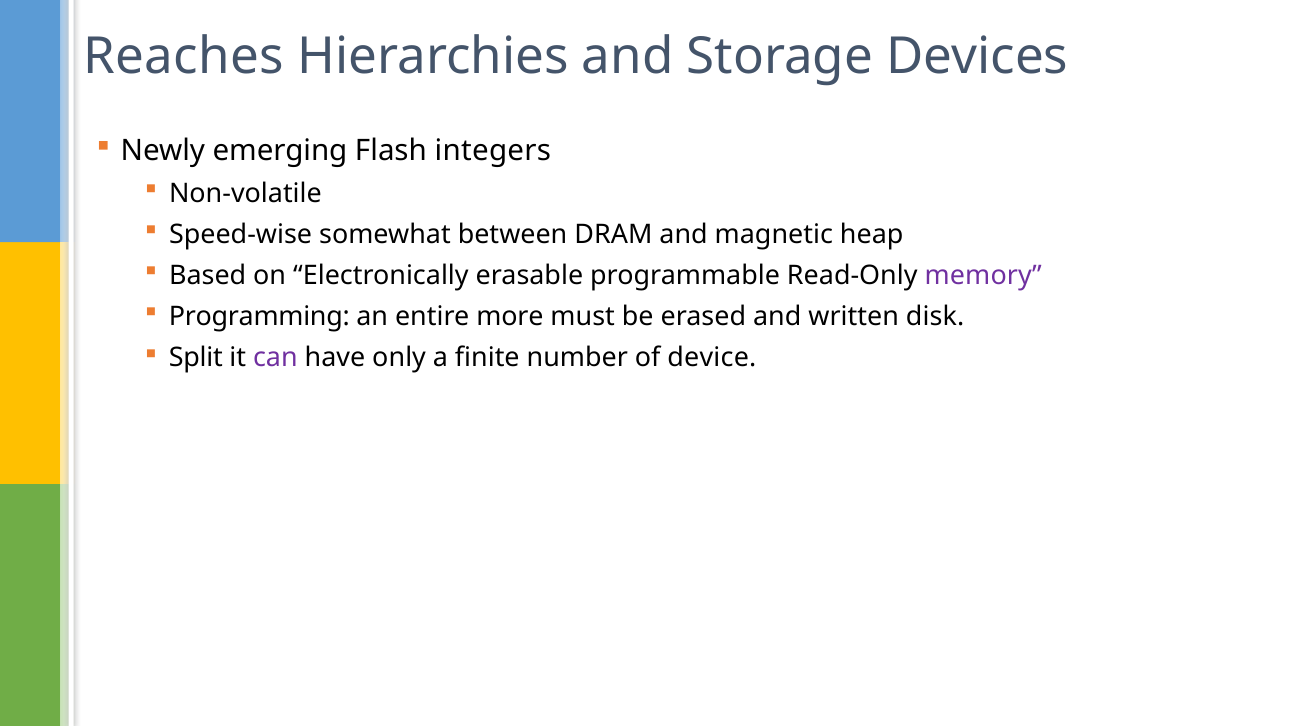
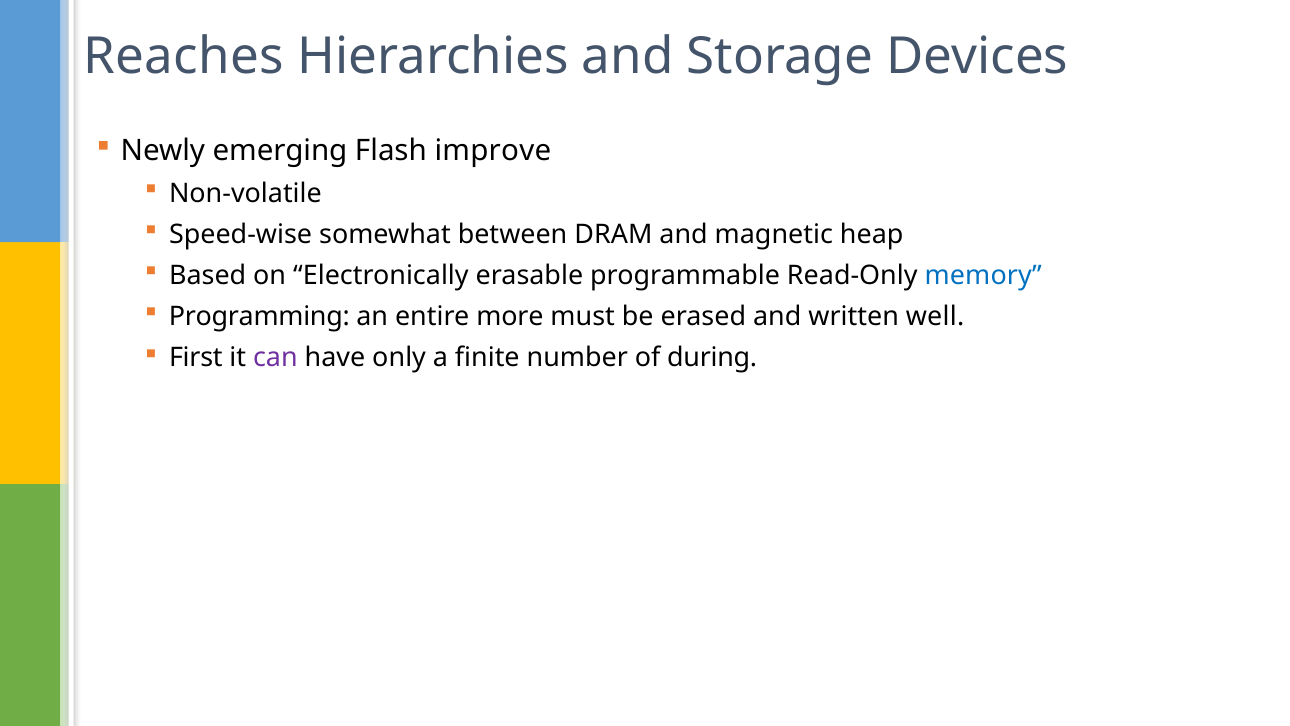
integers: integers -> improve (493, 151)
memory colour: purple -> blue (983, 276)
disk: disk -> well (935, 317)
Split: Split -> First (196, 358)
device: device -> during (712, 358)
